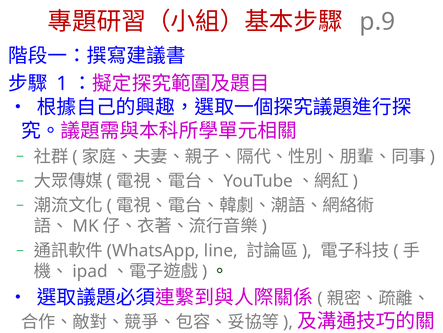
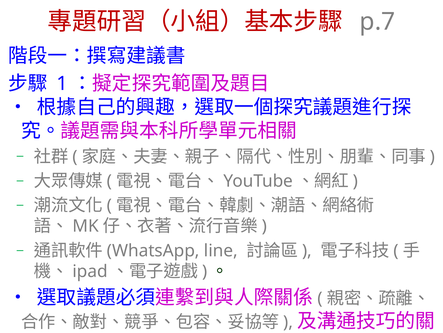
p.9: p.9 -> p.7 (377, 22)
